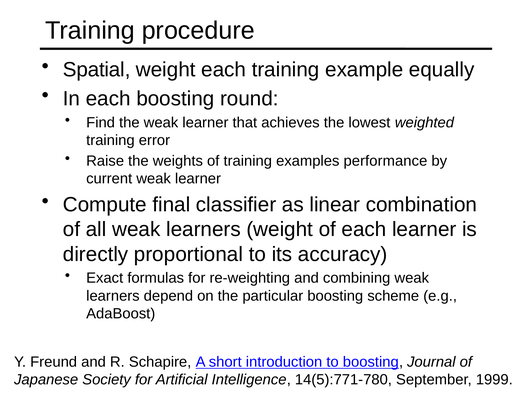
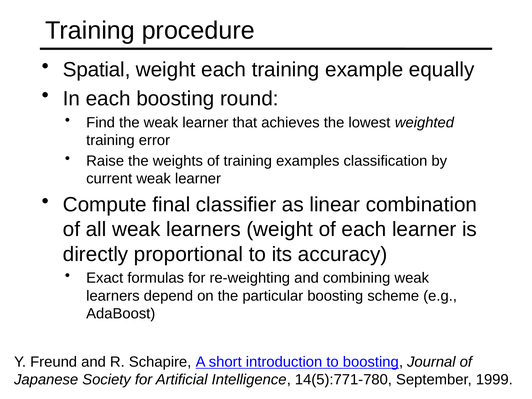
performance: performance -> classification (385, 161)
